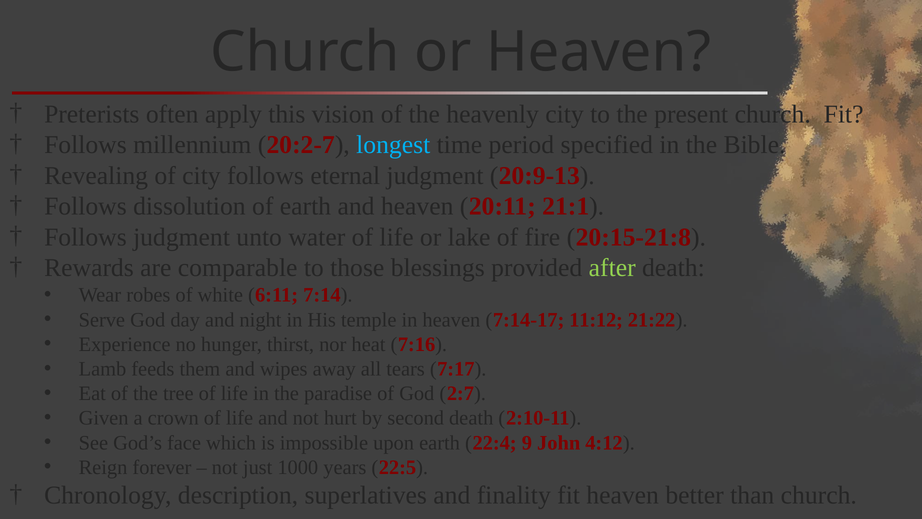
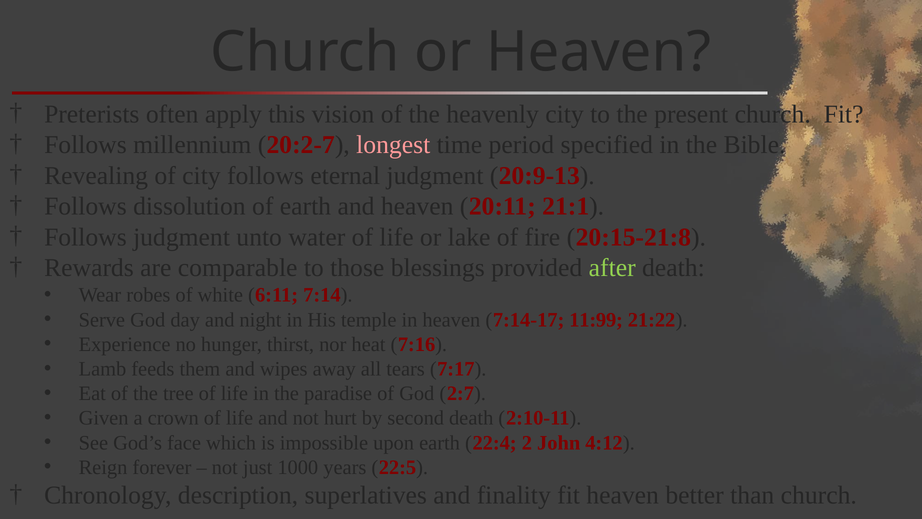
longest colour: light blue -> pink (393, 145)
11:12: 11:12 -> 11:99 (596, 320)
9: 9 -> 2 (527, 442)
